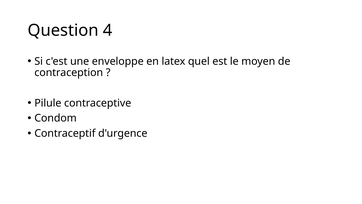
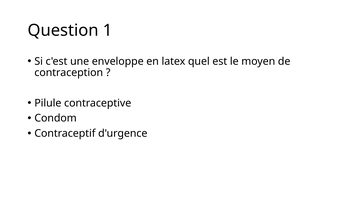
4: 4 -> 1 (108, 30)
